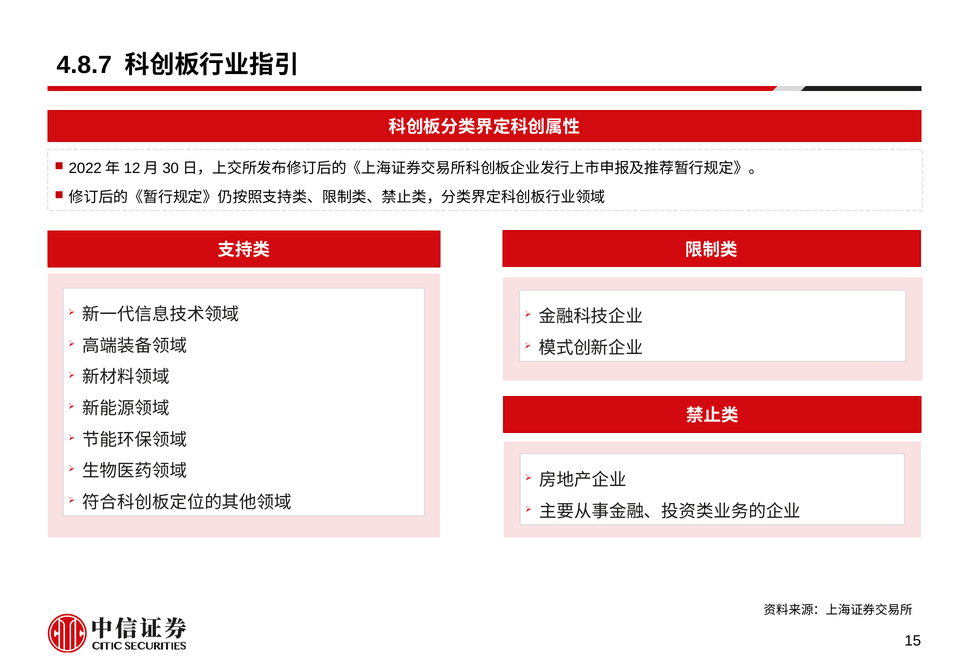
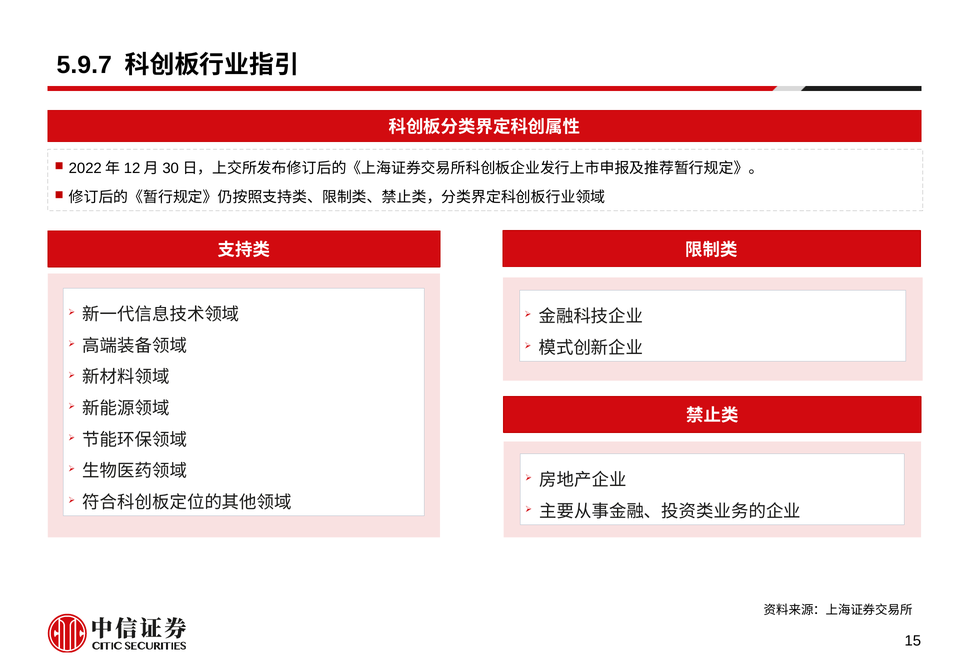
4.8.7: 4.8.7 -> 5.9.7 (84, 65)
